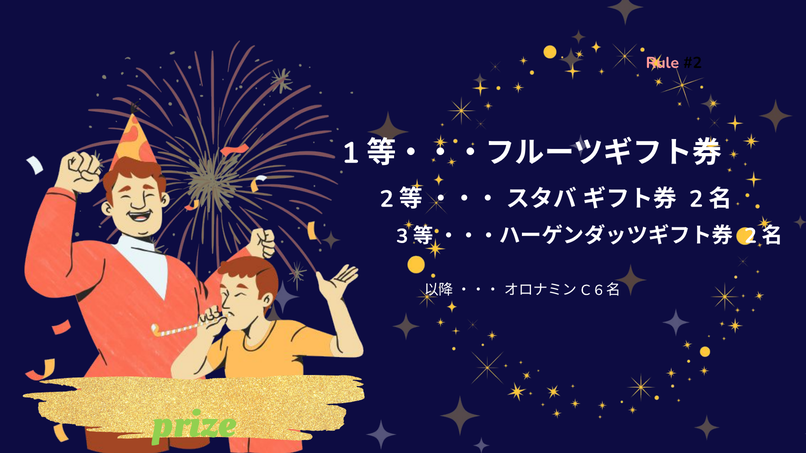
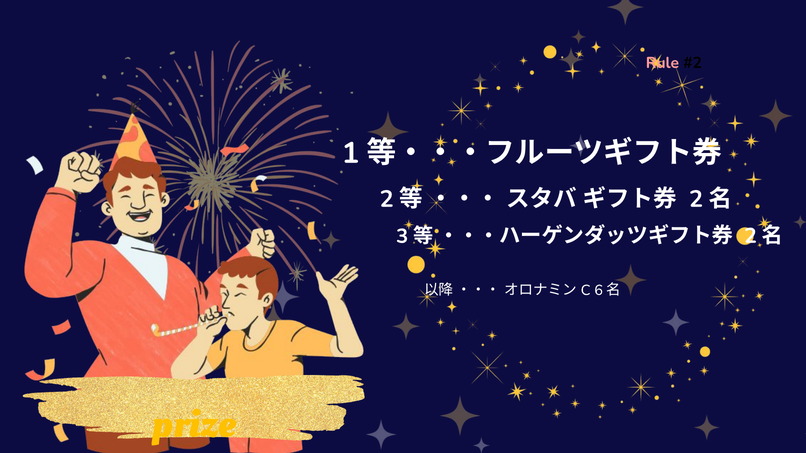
prize colour: light green -> yellow (194, 424)
